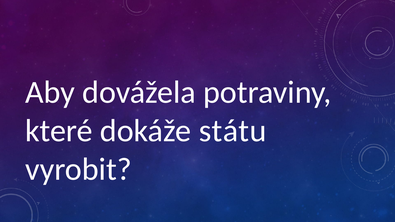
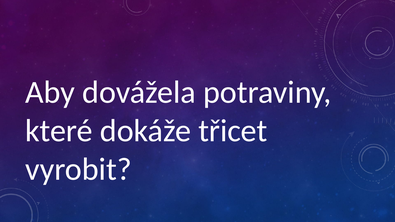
státu: státu -> třicet (233, 131)
